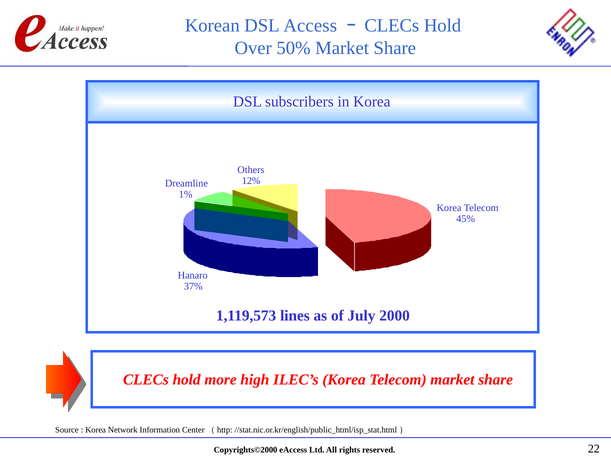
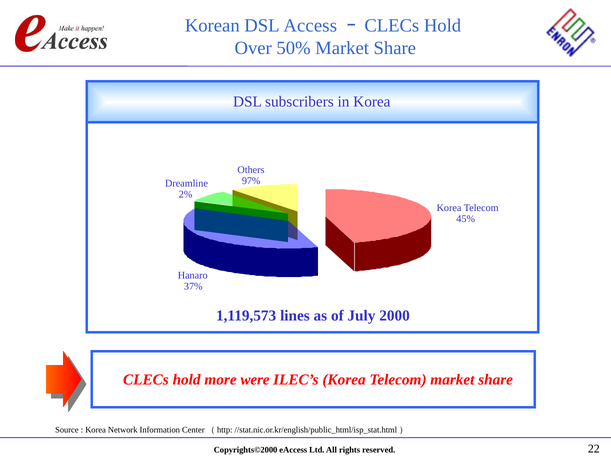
12%: 12% -> 97% (251, 181)
1%: 1% -> 2% (186, 194)
high: high -> were (255, 380)
